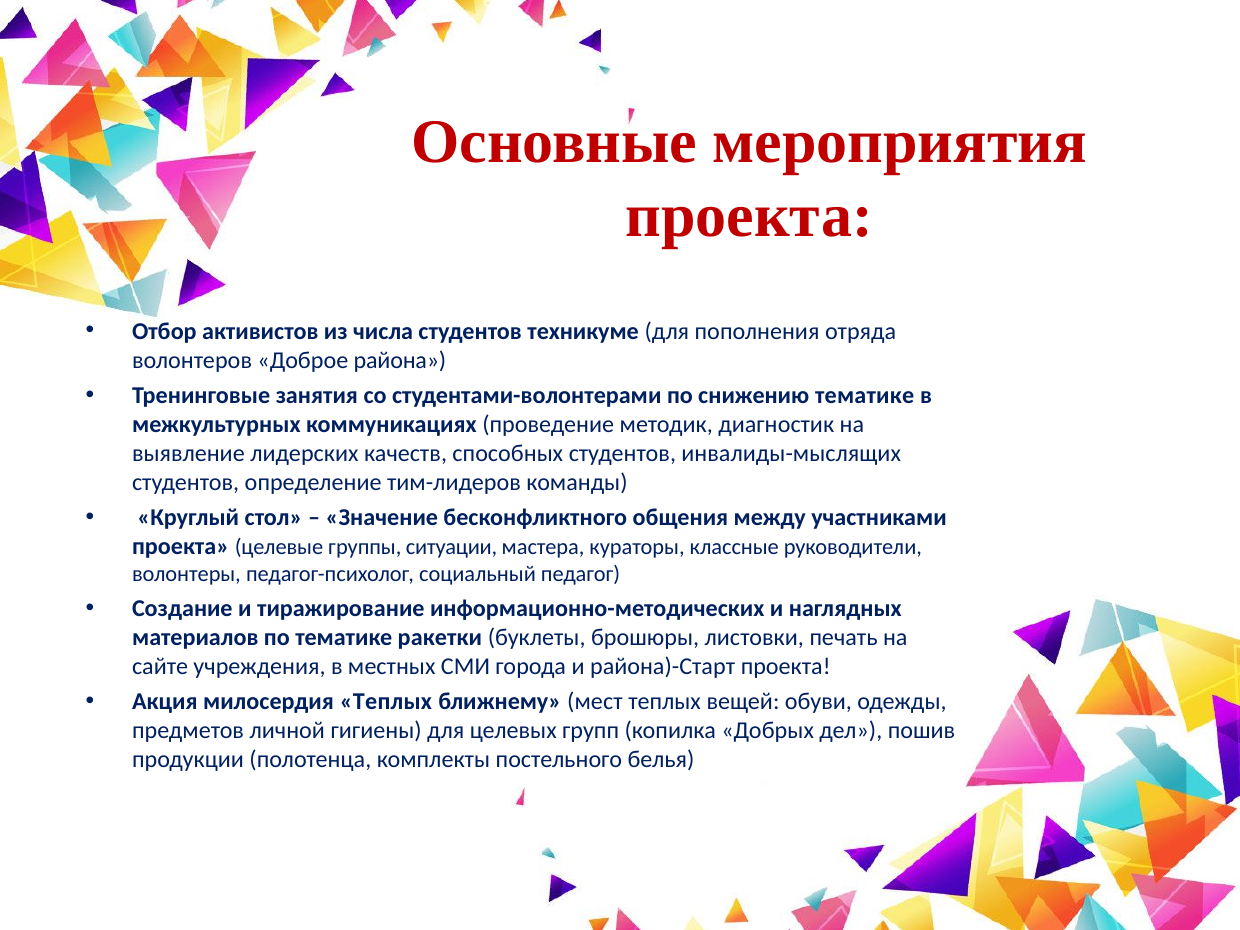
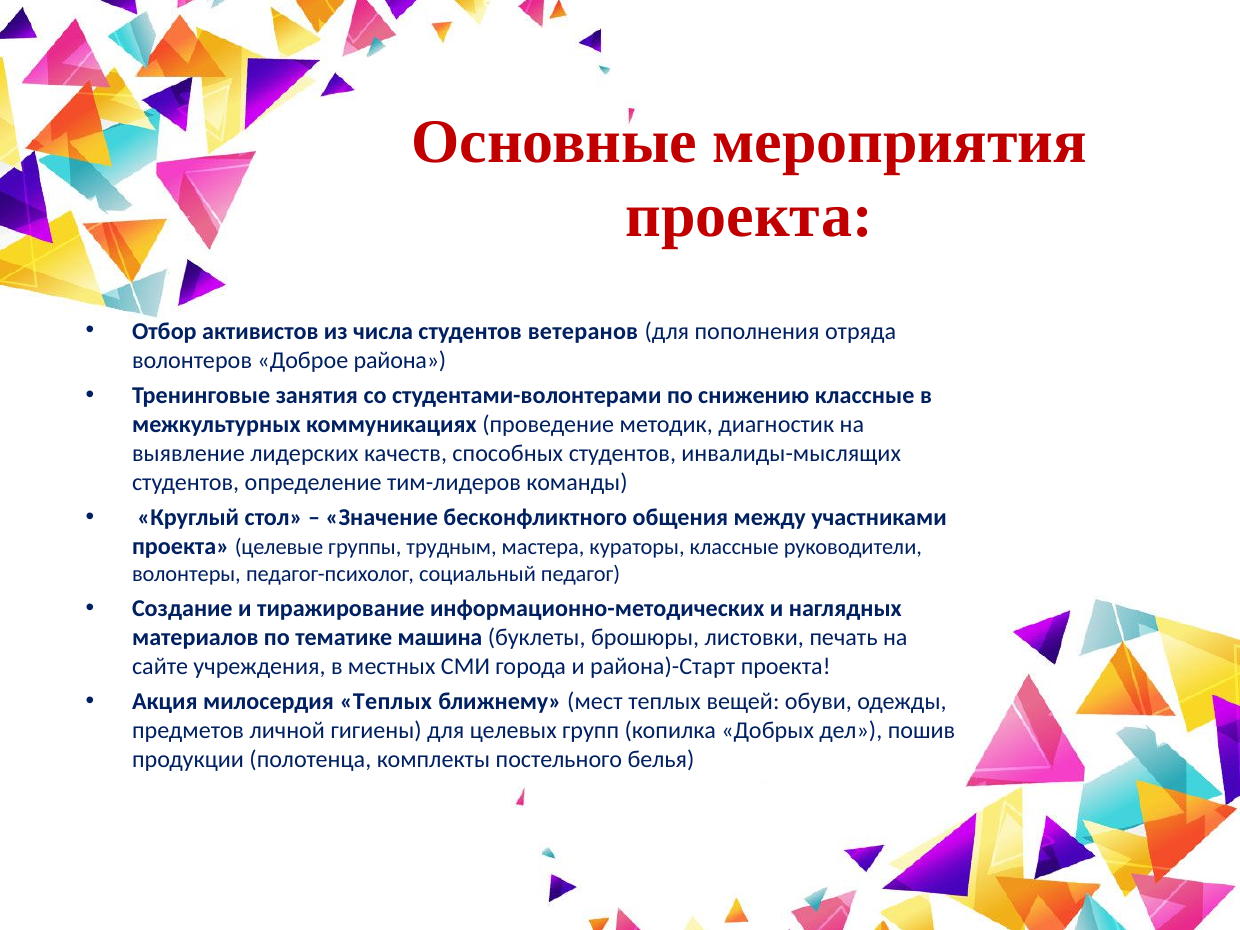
техникуме: техникуме -> ветеранов (583, 331)
снижению тематике: тематике -> классные (865, 395)
ситуации: ситуации -> трудным (452, 547)
ракетки: ракетки -> машина (440, 637)
